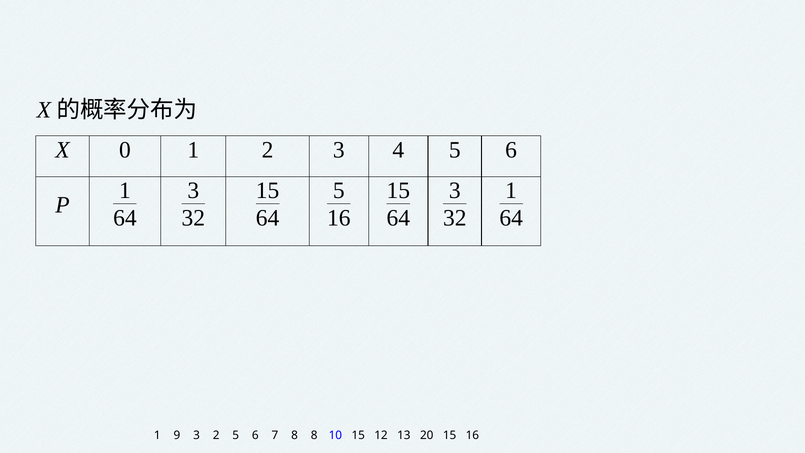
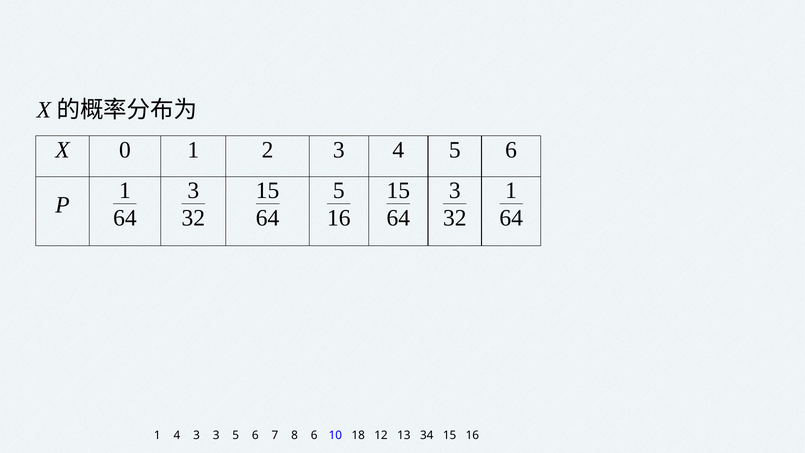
1 9: 9 -> 4 (177, 435)
3 2: 2 -> 3 (216, 435)
8 8: 8 -> 6 (314, 435)
10 15: 15 -> 18 (358, 435)
20: 20 -> 34 (427, 435)
